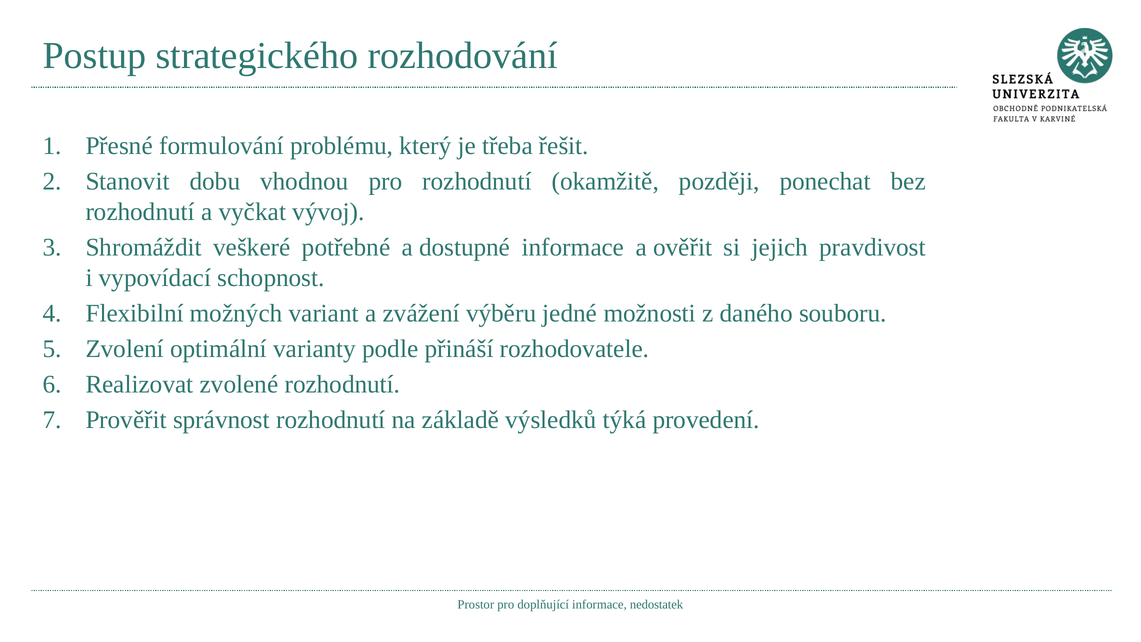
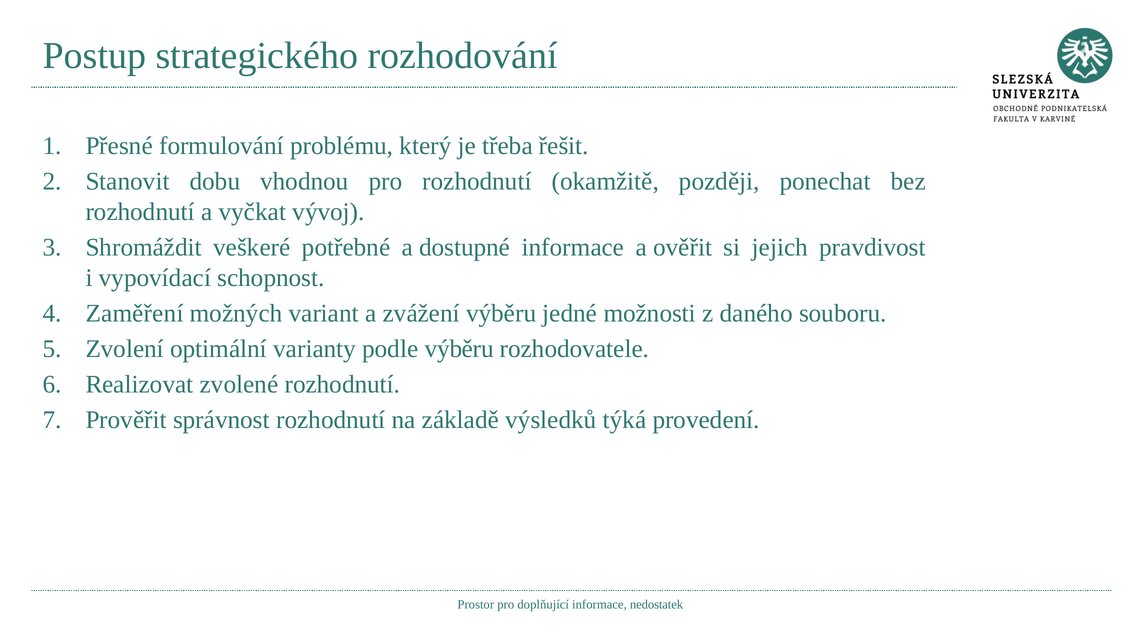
Flexibilní: Flexibilní -> Zaměření (135, 313)
podle přináší: přináší -> výběru (459, 349)
